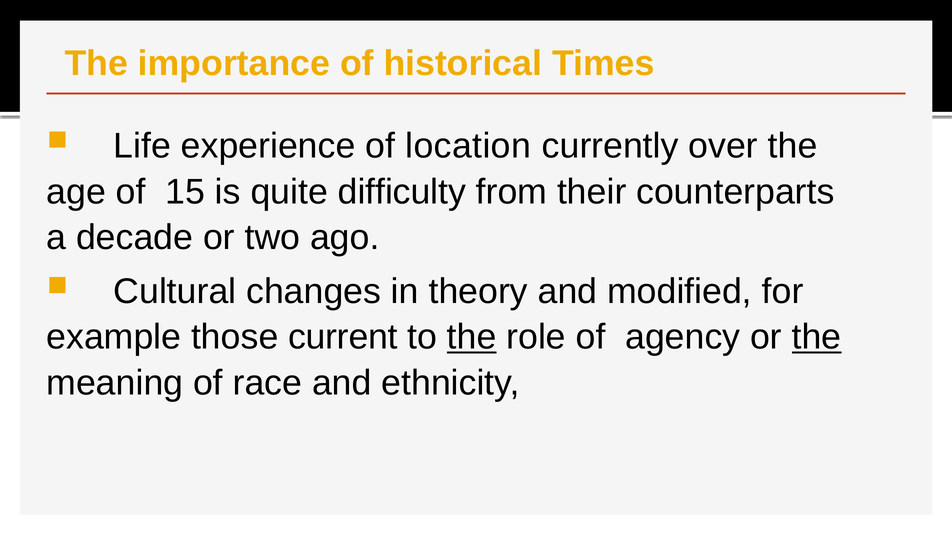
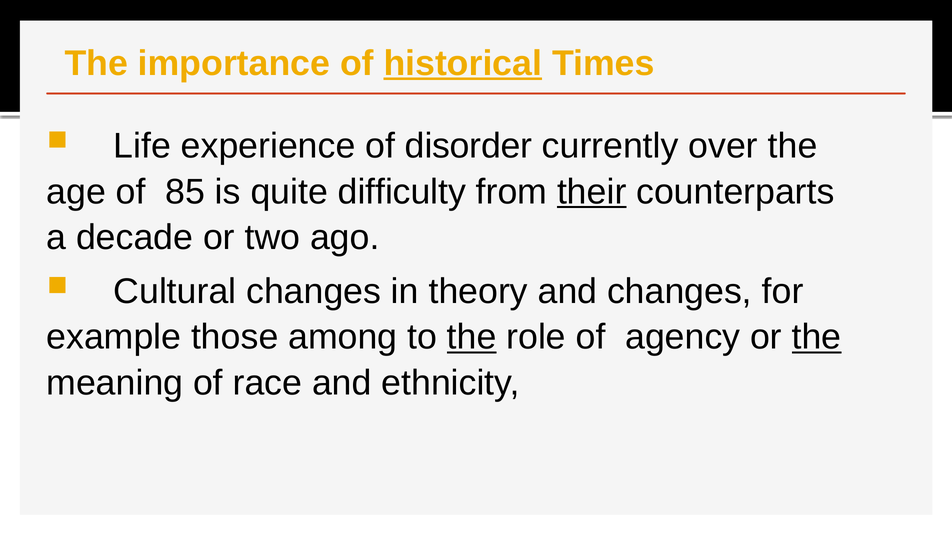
historical underline: none -> present (463, 64)
location: location -> disorder (469, 146)
15: 15 -> 85 (185, 192)
their underline: none -> present (592, 192)
and modified: modified -> changes (679, 292)
current: current -> among (343, 337)
